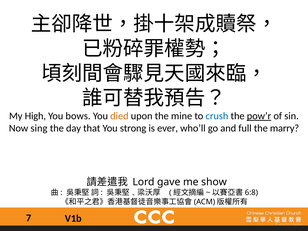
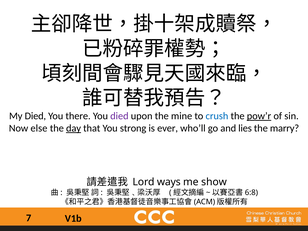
My High: High -> Died (35, 116)
bows: bows -> there (78, 116)
died colour: orange -> purple (119, 116)
sing: sing -> else (39, 128)
day underline: none -> present (74, 128)
full: full -> lies (245, 128)
gave: gave -> ways (169, 182)
